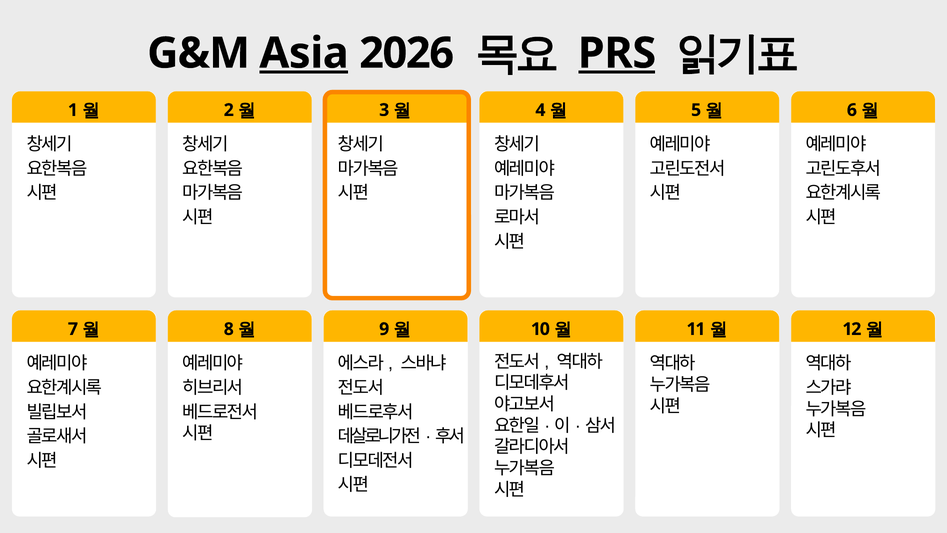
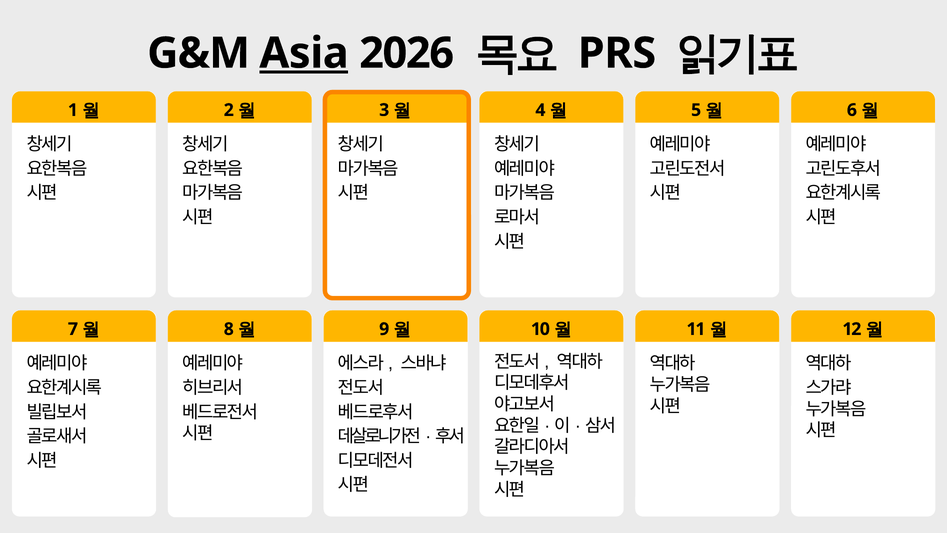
PRS underline: present -> none (617, 53)
